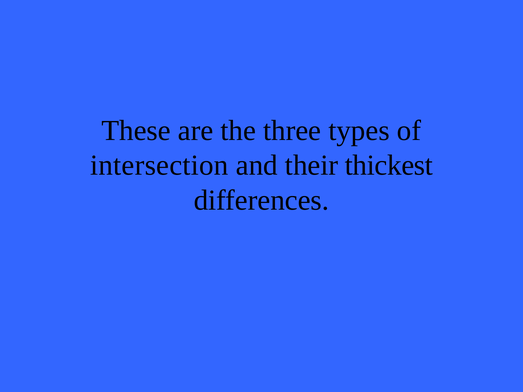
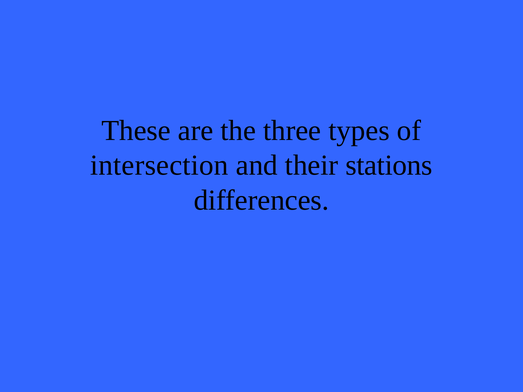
thickest: thickest -> stations (389, 165)
